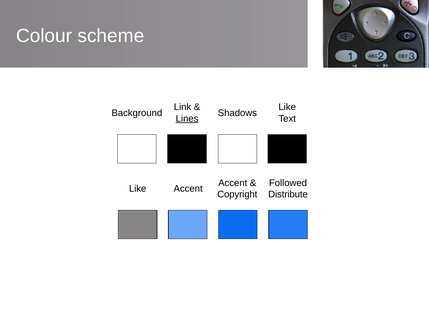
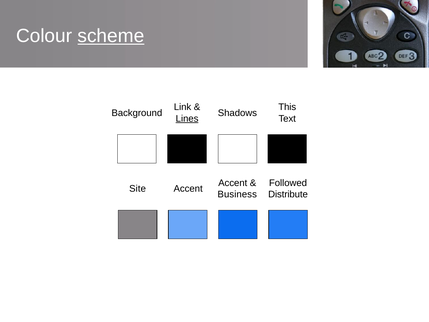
scheme underline: none -> present (111, 36)
Like: Like -> This (287, 107)
Like: Like -> Site (138, 189)
Copyright: Copyright -> Business (237, 194)
